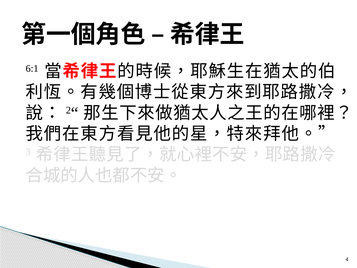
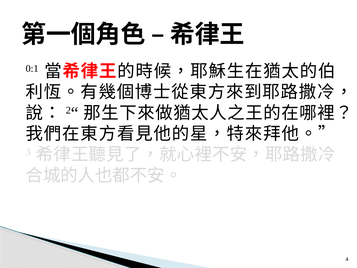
6:1: 6:1 -> 0:1 (32, 69)
